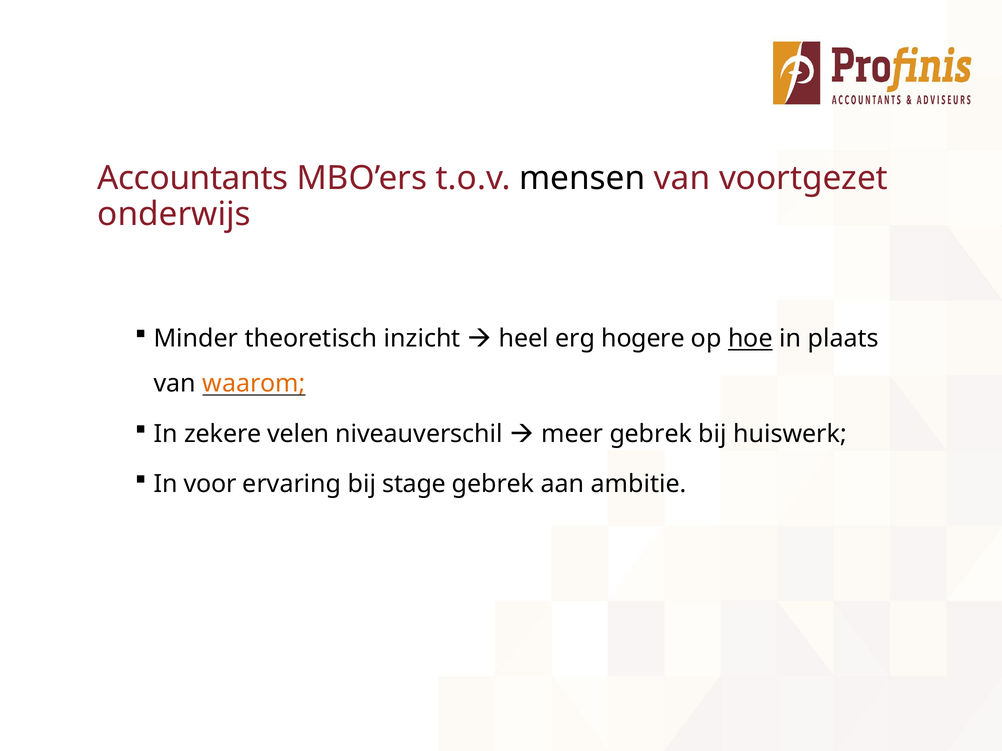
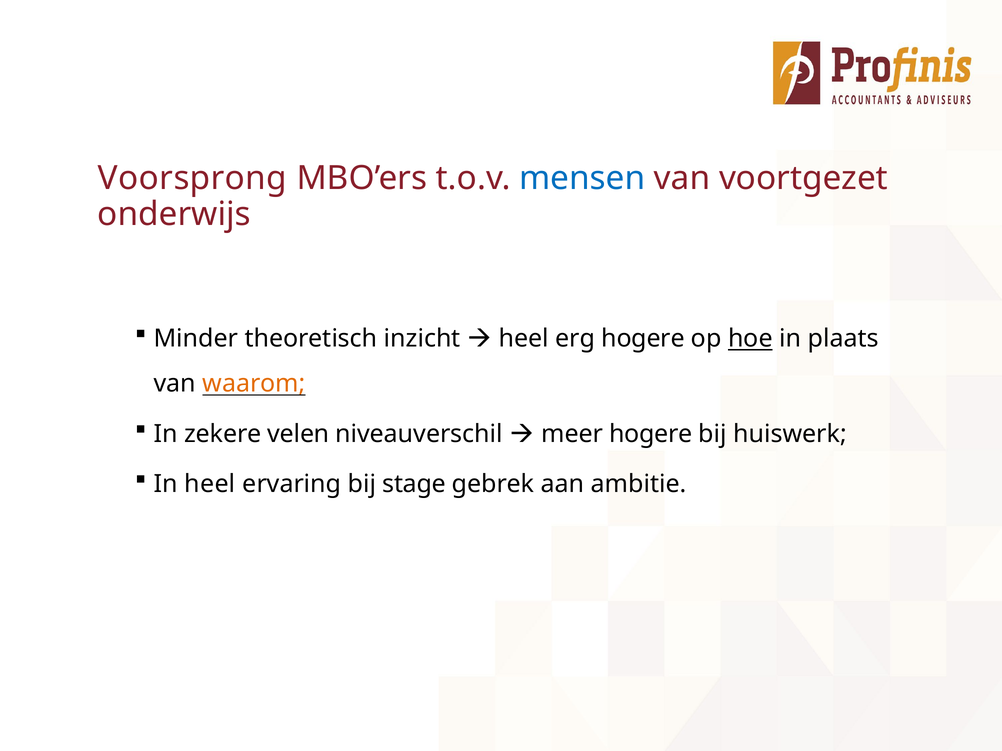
Accountants: Accountants -> Voorsprong (192, 178)
mensen colour: black -> blue (582, 178)
meer gebrek: gebrek -> hogere (651, 434)
In voor: voor -> heel (210, 484)
